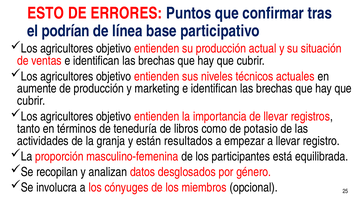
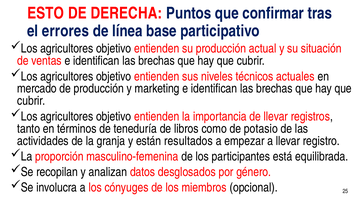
ERRORES: ERRORES -> DERECHA (126, 13)
podrían: podrían -> errores (65, 31)
aumente: aumente -> mercado (37, 88)
